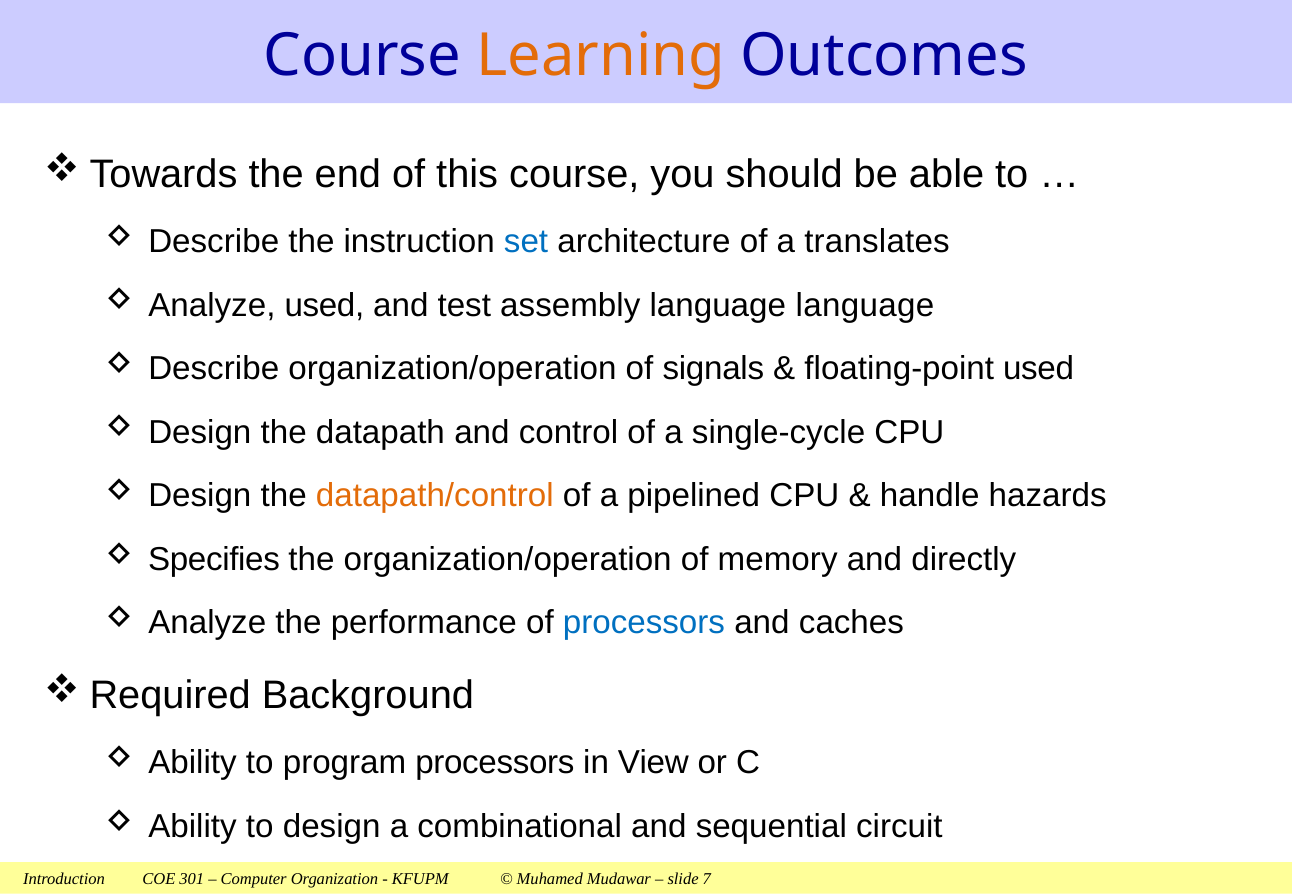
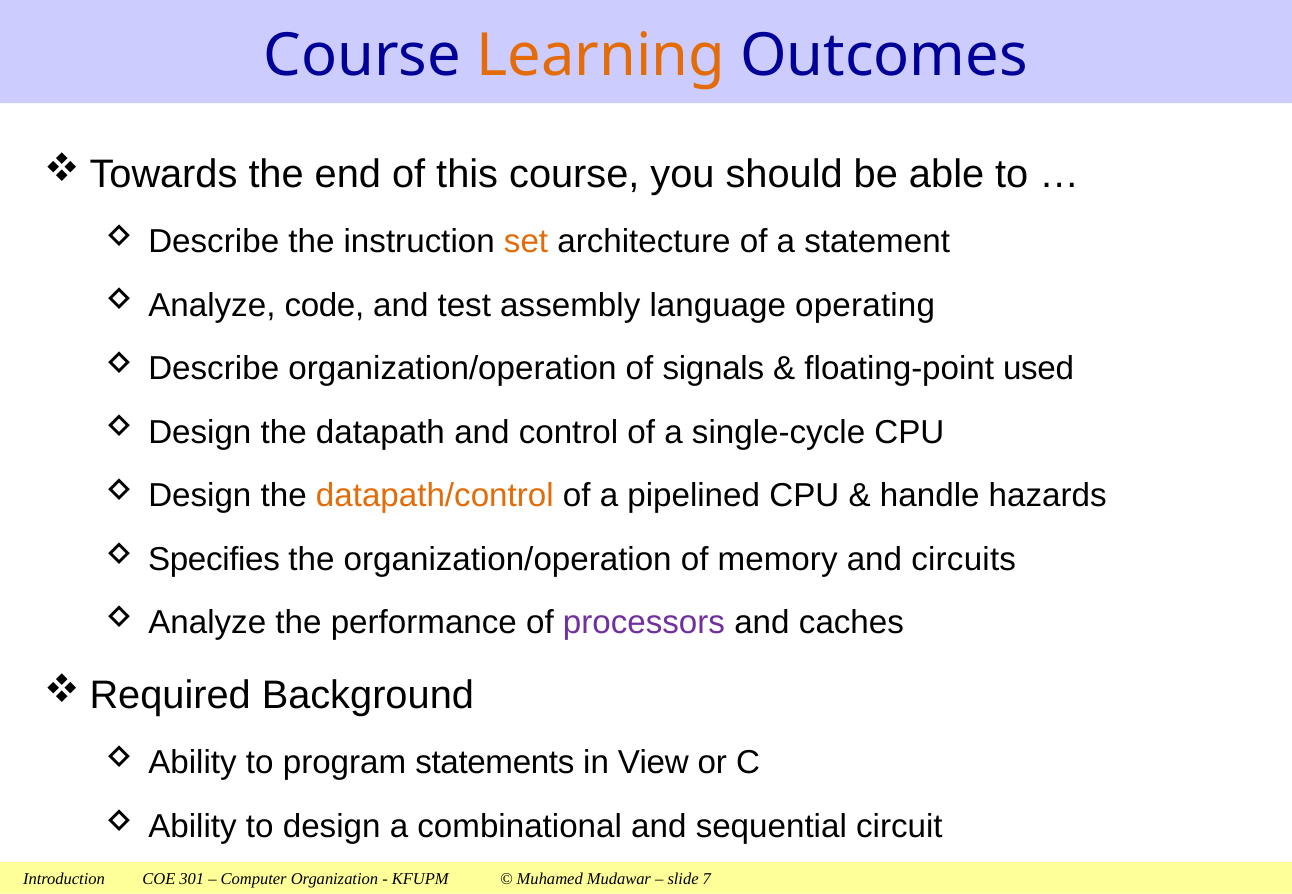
set colour: blue -> orange (526, 242)
translates: translates -> statement (877, 242)
Analyze used: used -> code (324, 305)
language language: language -> operating (865, 305)
directly: directly -> circuits (964, 560)
processors colour: blue -> purple (644, 623)
program processors: processors -> statements (495, 763)
